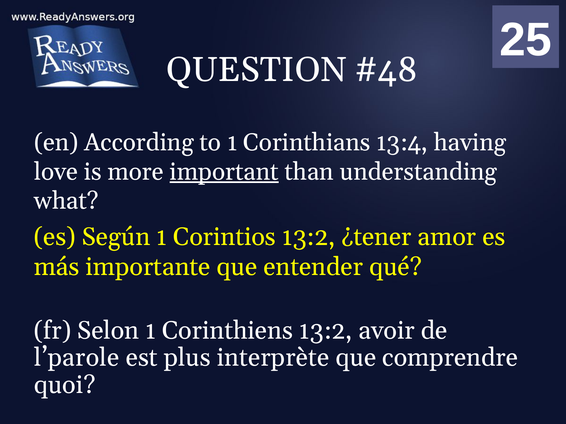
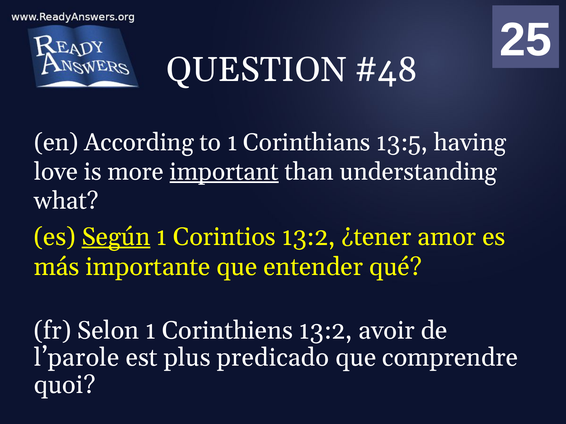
13:4: 13:4 -> 13:5 (402, 143)
Según underline: none -> present (116, 237)
interprète: interprète -> predicado (273, 358)
